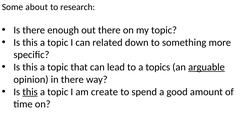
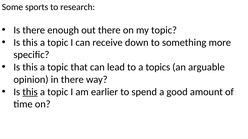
about: about -> sports (37, 7)
related: related -> receive (108, 43)
arguable underline: present -> none (206, 67)
create: create -> earlier (105, 92)
